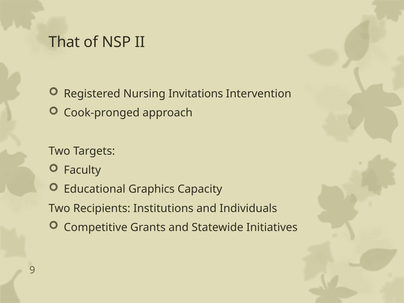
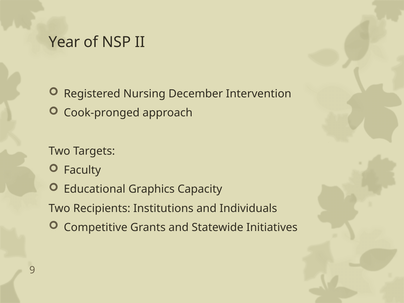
That: That -> Year (64, 42)
Invitations: Invitations -> December (196, 94)
